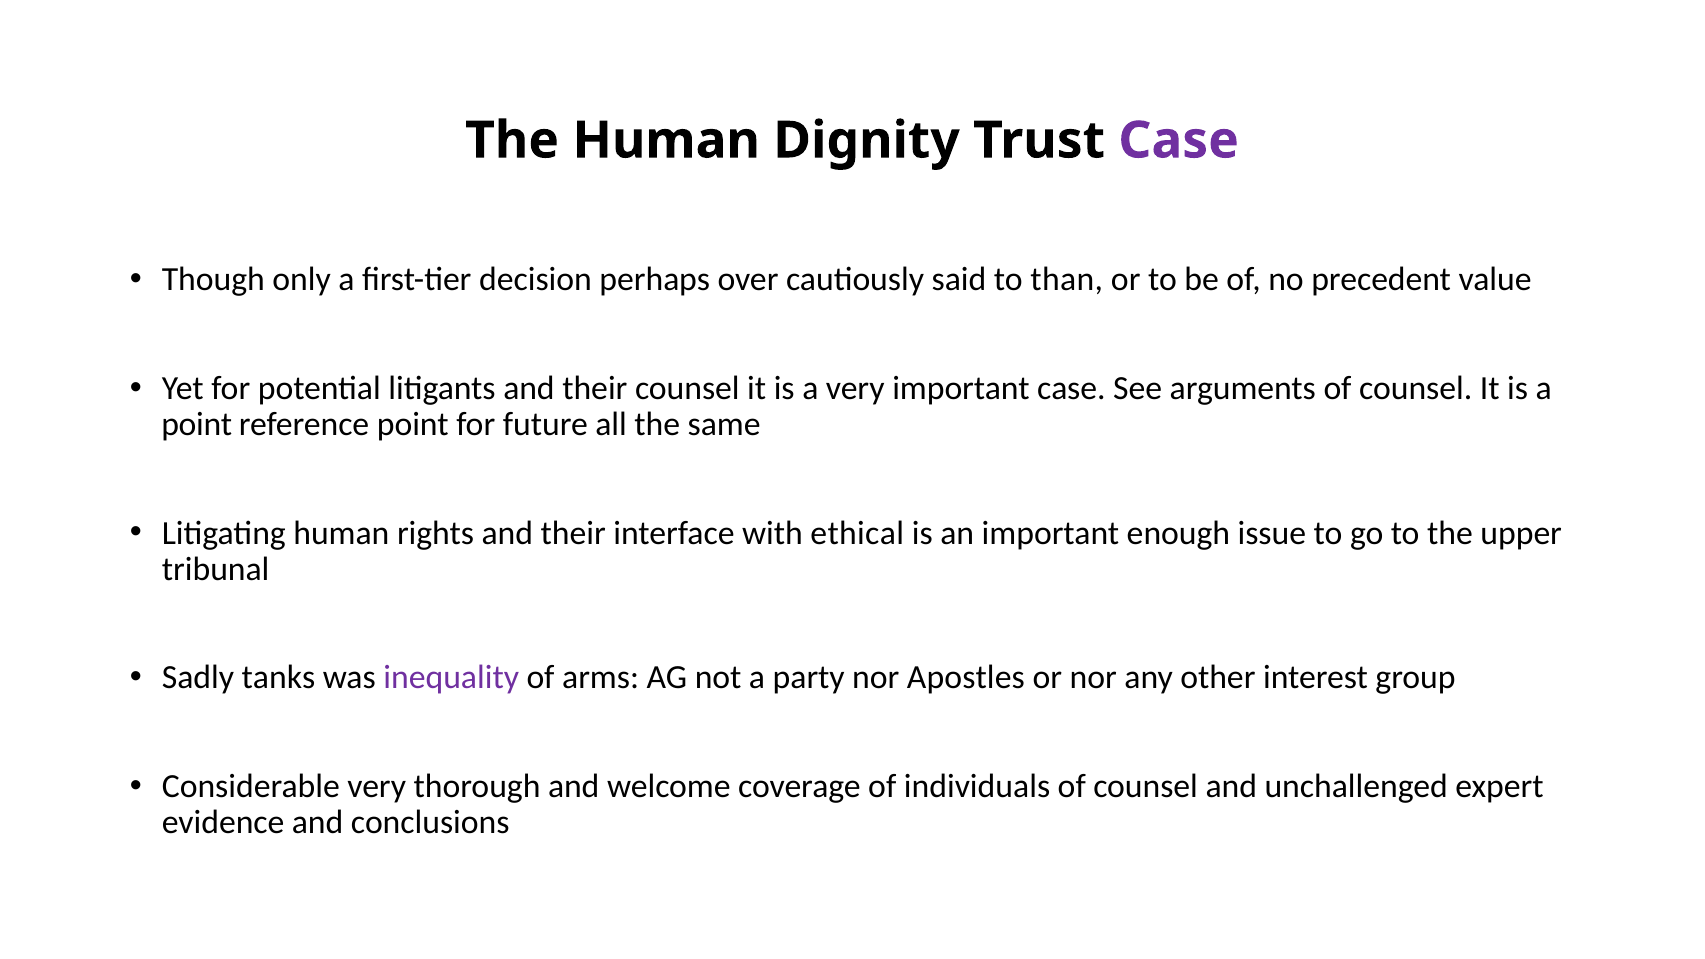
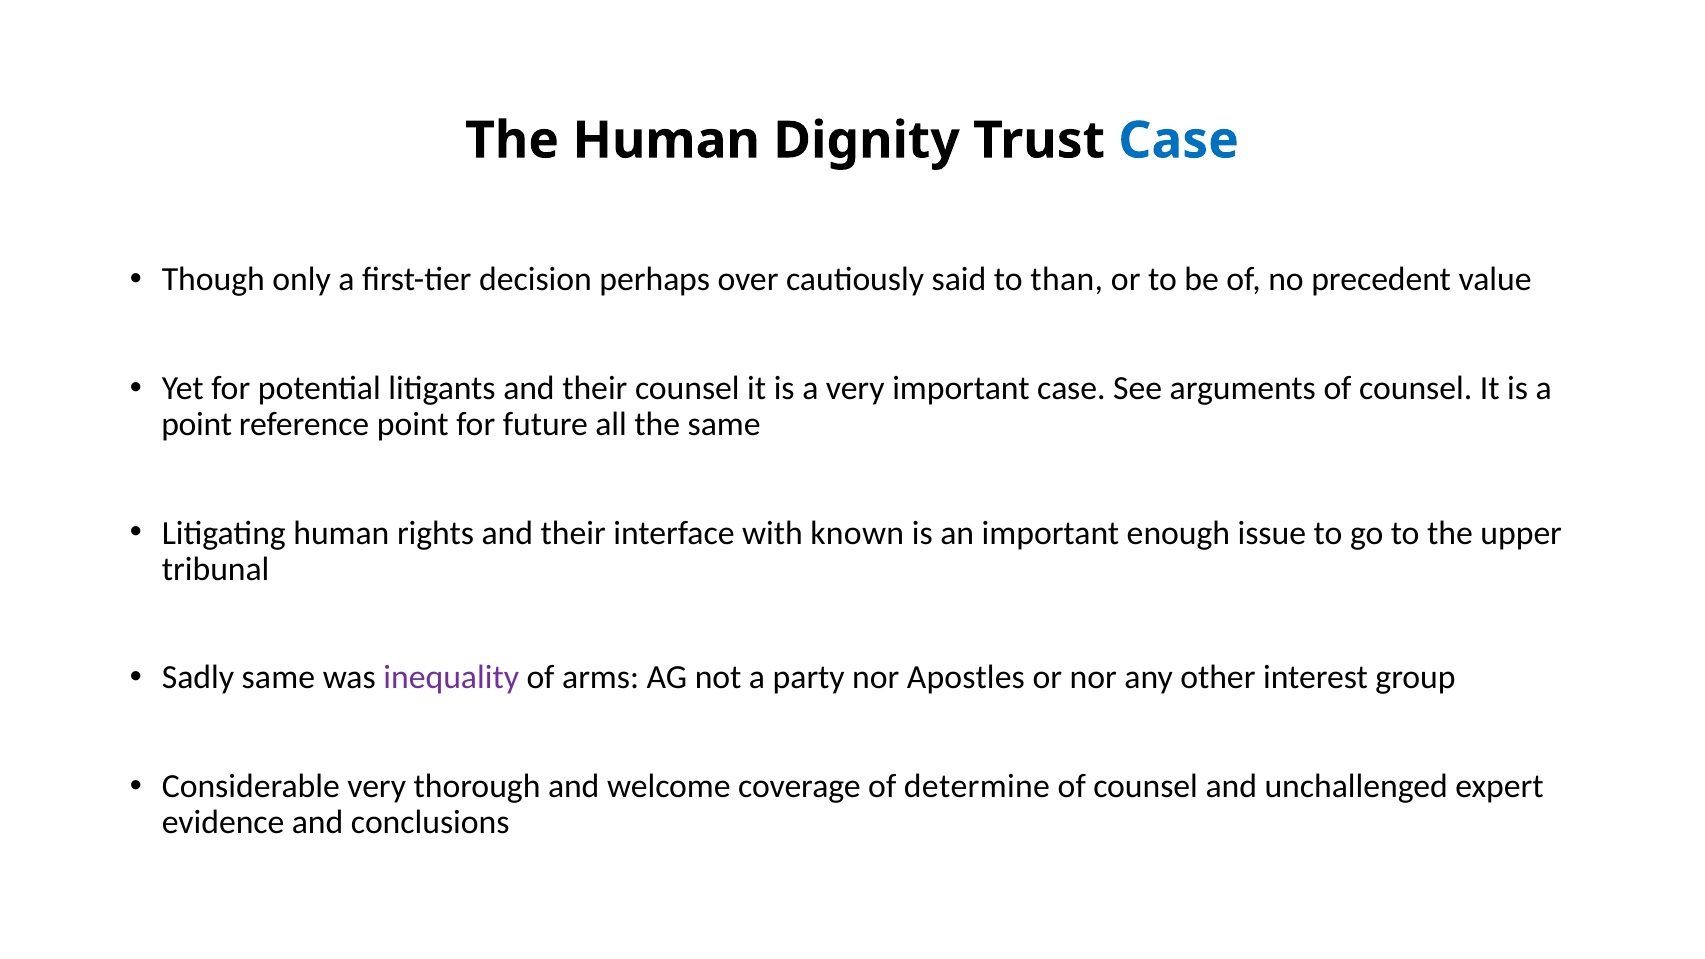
Case colour: purple -> blue (1179, 141)
ethical: ethical -> known (857, 533)
Sadly tanks: tanks -> same (278, 678)
individuals: individuals -> determine (977, 786)
